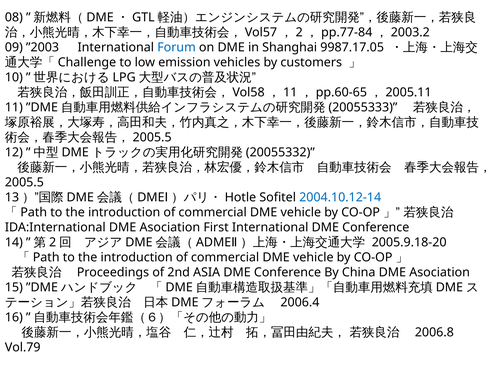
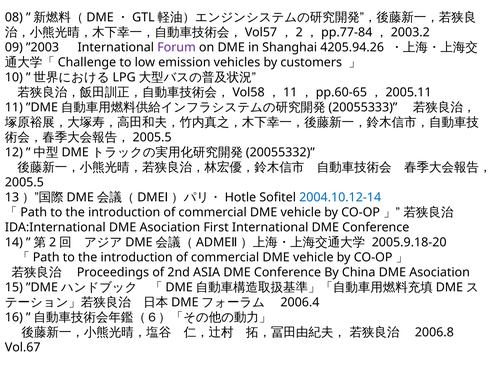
Forum colour: blue -> purple (177, 47)
9987.17.05: 9987.17.05 -> 4205.94.26 (352, 47)
Vol.79: Vol.79 -> Vol.67 (23, 347)
